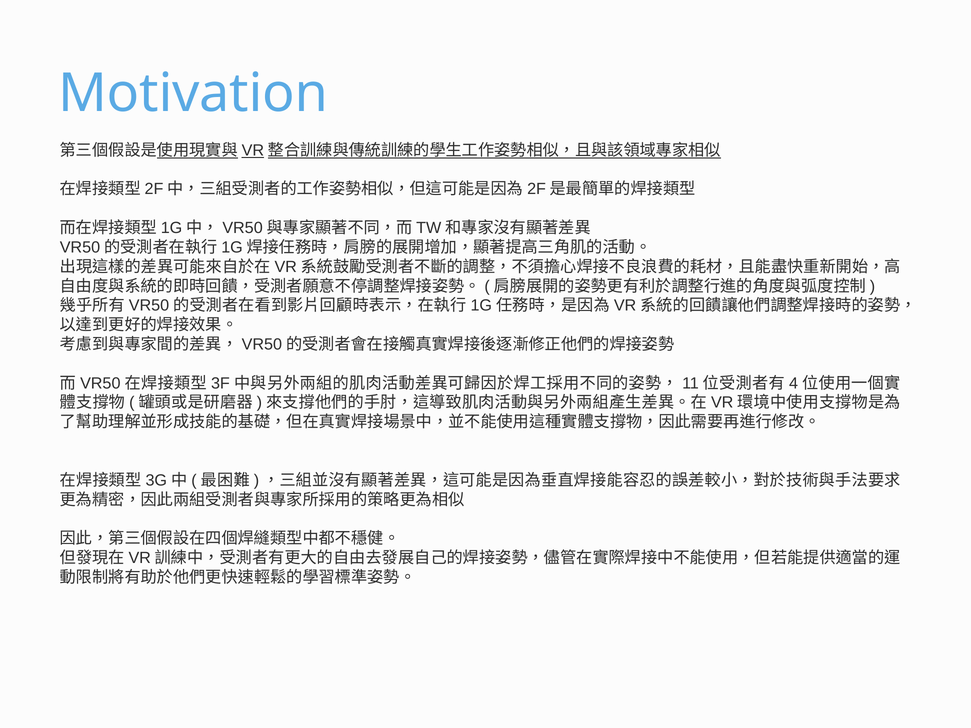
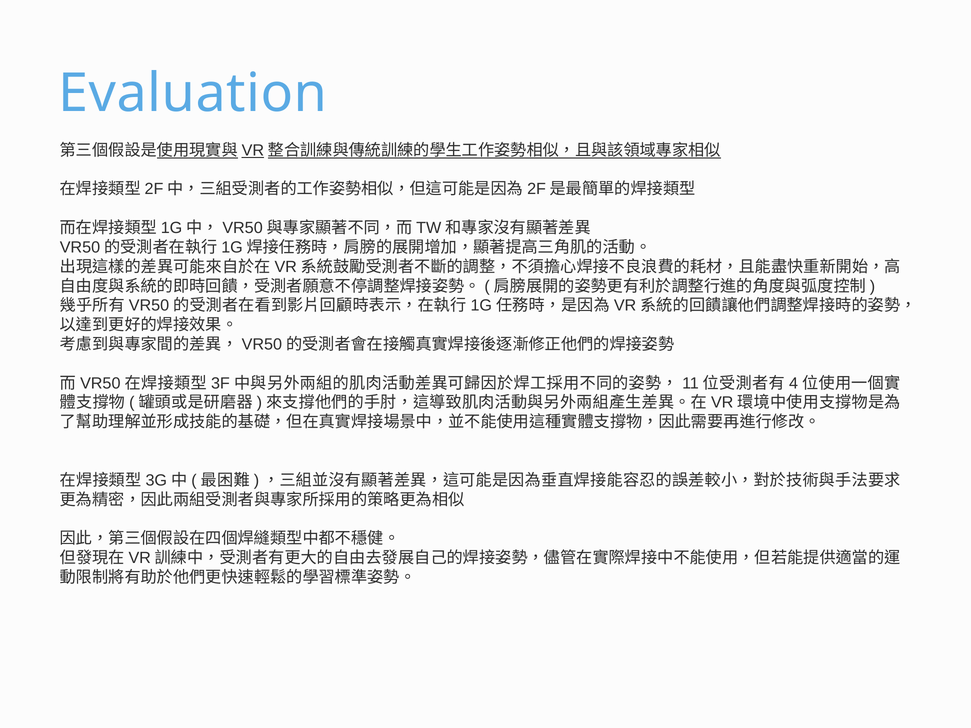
Motivation: Motivation -> Evaluation (193, 94)
